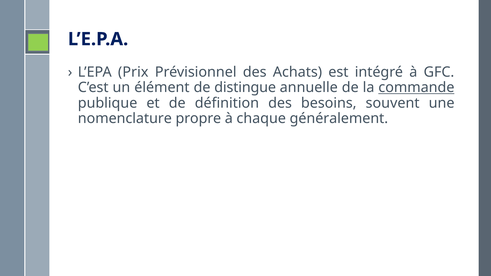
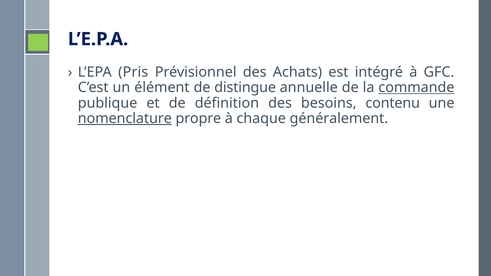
Prix: Prix -> Pris (133, 72)
souvent: souvent -> contenu (393, 103)
nomenclature underline: none -> present (125, 119)
